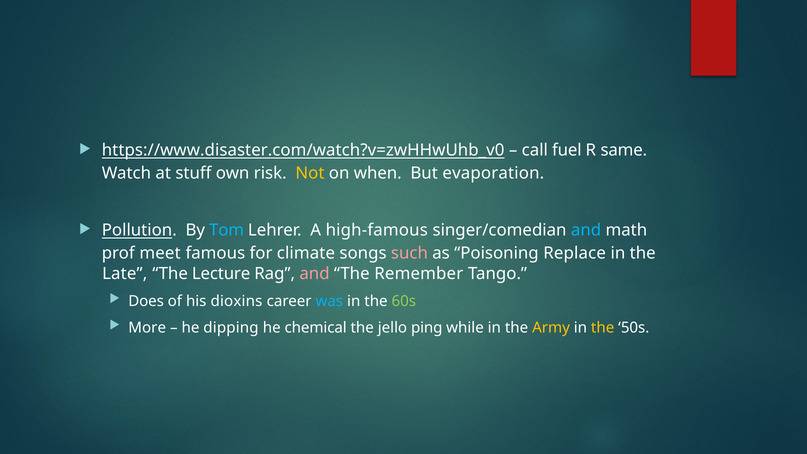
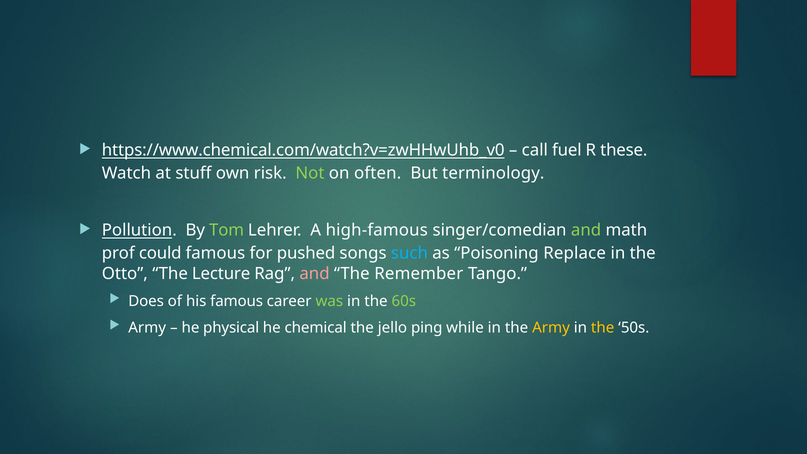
https://www.disaster.com/watch?v=zwHHwUhb_v0: https://www.disaster.com/watch?v=zwHHwUhb_v0 -> https://www.chemical.com/watch?v=zwHHwUhb_v0 (303, 150)
same: same -> these (624, 150)
Not colour: yellow -> light green (310, 173)
when: when -> often (378, 173)
evaporation: evaporation -> terminology (493, 173)
Tom colour: light blue -> light green (227, 230)
and colour: light blue -> light green (586, 230)
meet: meet -> could (160, 253)
climate: climate -> pushed (306, 253)
such colour: pink -> light blue (409, 253)
Late: Late -> Otto (125, 274)
his dioxins: dioxins -> famous (237, 301)
was colour: light blue -> light green (329, 301)
More: More -> Army (147, 328)
dipping: dipping -> physical (231, 328)
